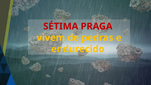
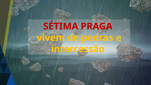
endurecido: endurecido -> intercessão (78, 49)
